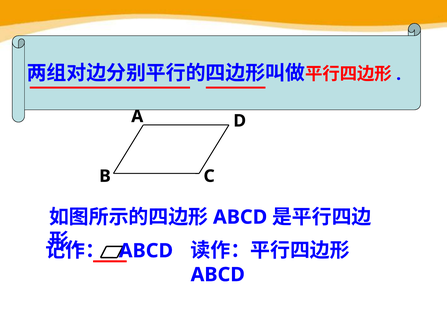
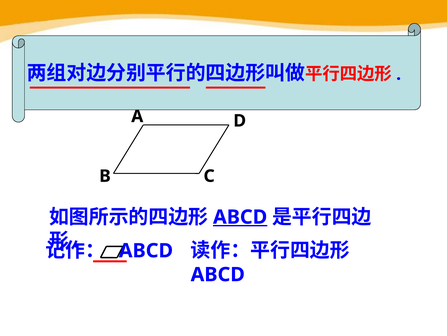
ABCD underline: none -> present (240, 217)
